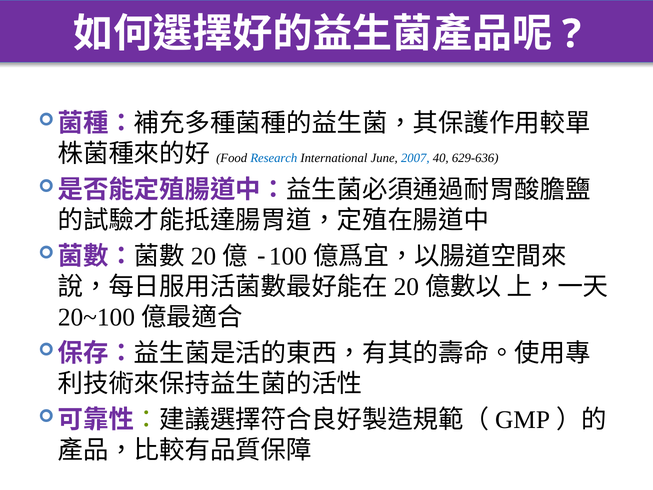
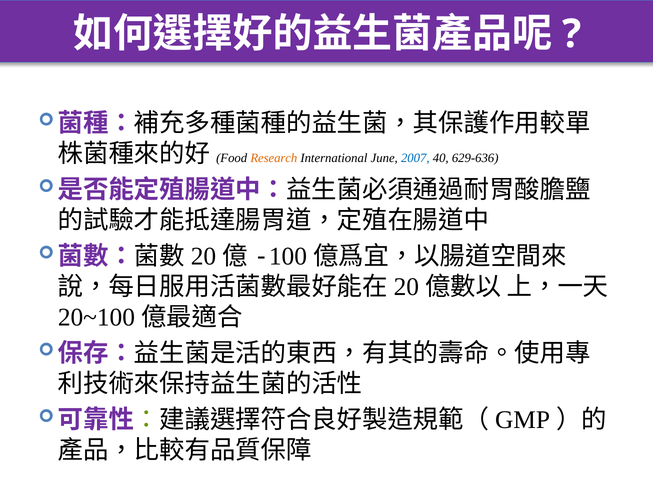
Research colour: blue -> orange (274, 158)
